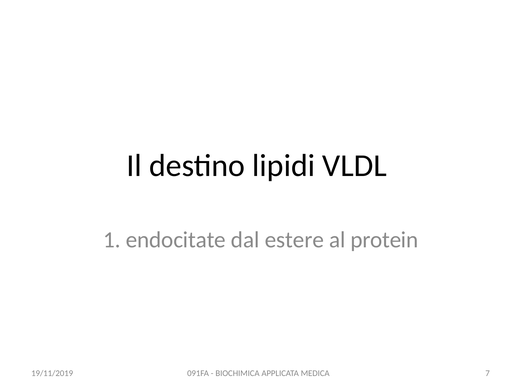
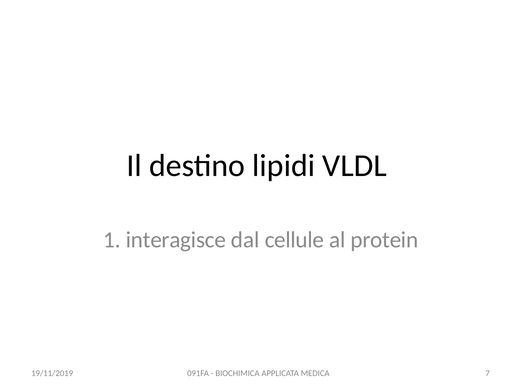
endocitate: endocitate -> interagisce (176, 240)
estere: estere -> cellule (294, 240)
